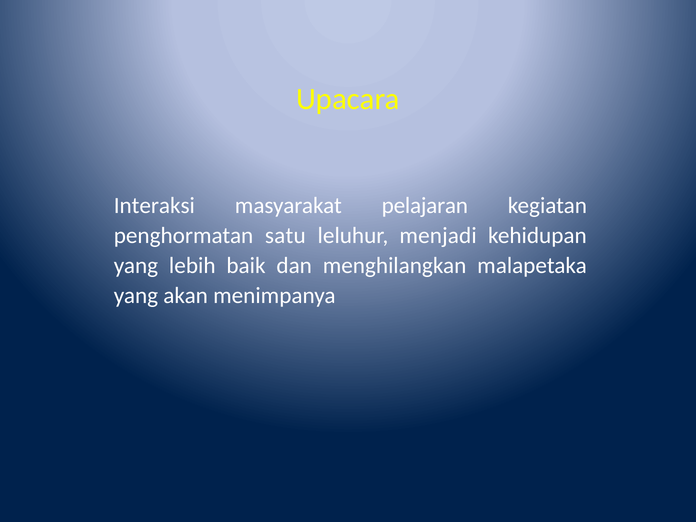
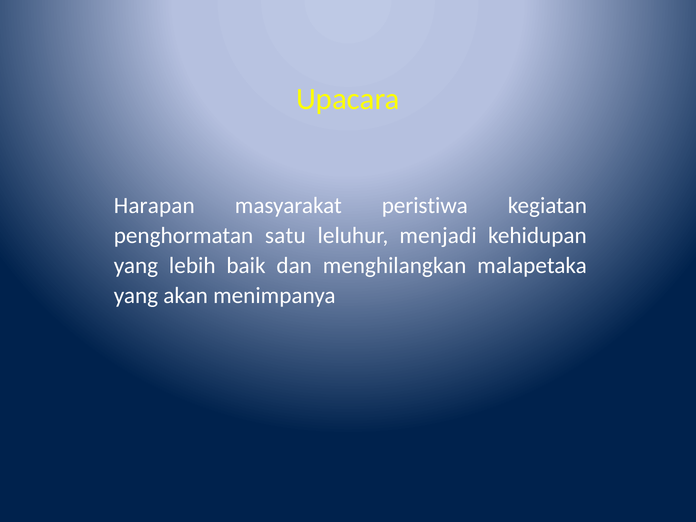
Interaksi: Interaksi -> Harapan (154, 206)
pelajaran: pelajaran -> peristiwa (425, 206)
